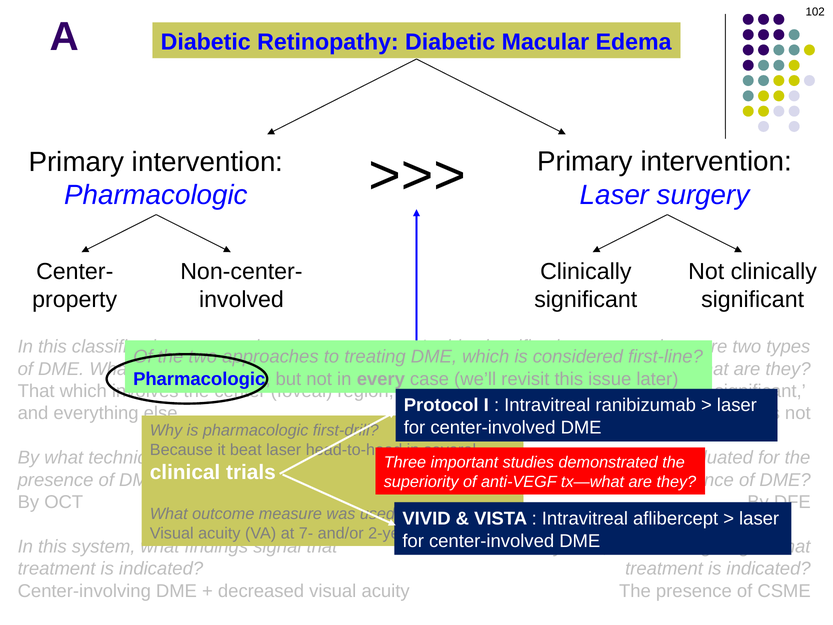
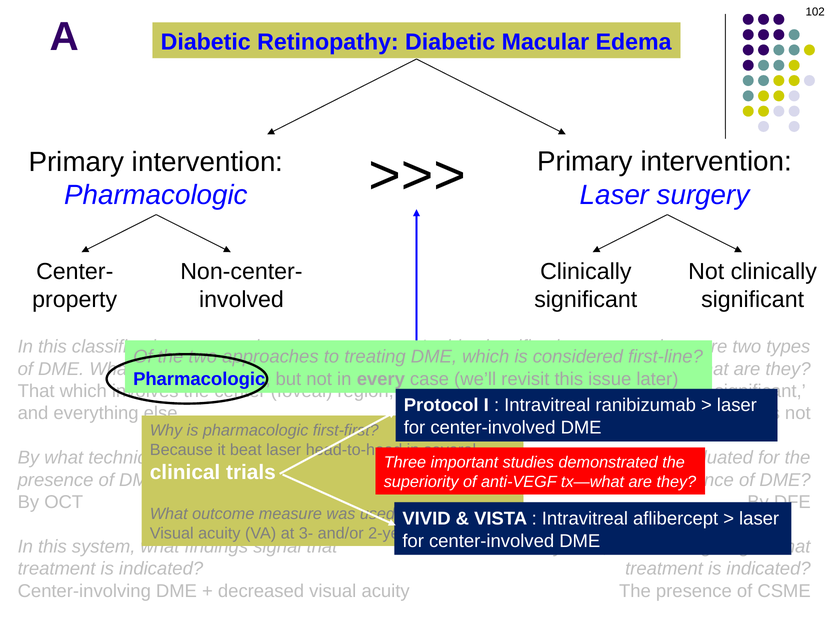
first-drill: first-drill -> first-first (346, 430)
7-: 7- -> 3- (306, 533)
